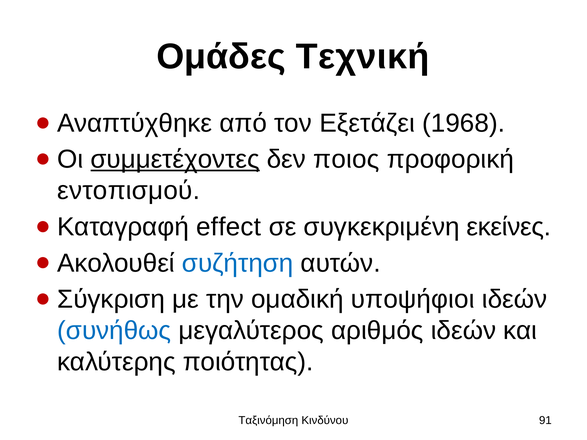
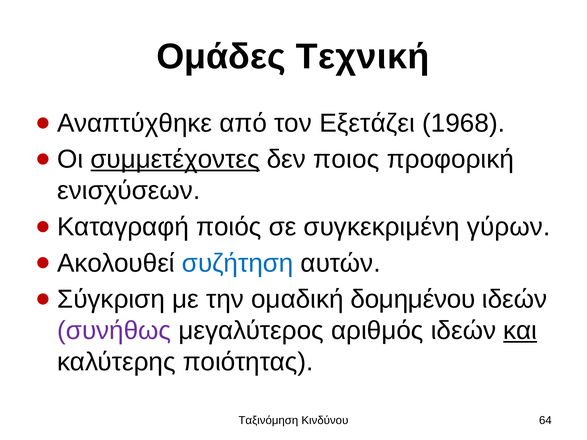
εντοπισμού: εντοπισμού -> ενισχύσεων (129, 191)
effect: effect -> ποιός (229, 227)
εκείνες: εκείνες -> γύρων (509, 227)
υποψήφιοι: υποψήφιοι -> δομημένου (413, 299)
συνήθως colour: blue -> purple (114, 331)
και underline: none -> present (520, 331)
91: 91 -> 64 (545, 421)
